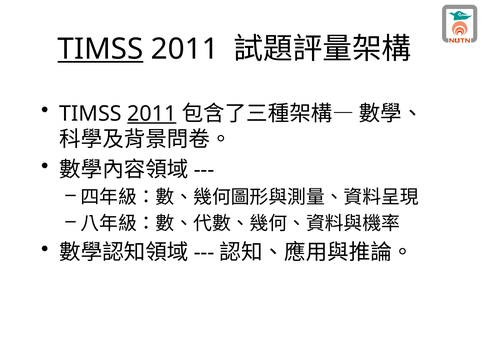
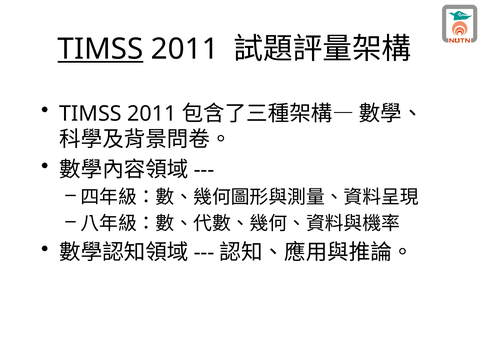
2011 underline: present -> none (152, 114)
